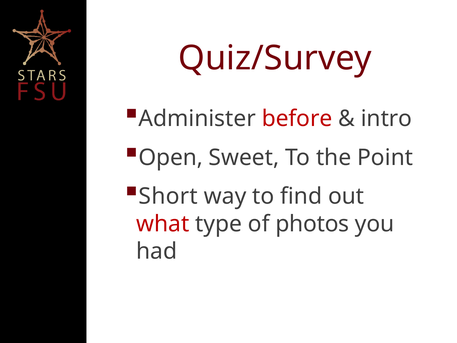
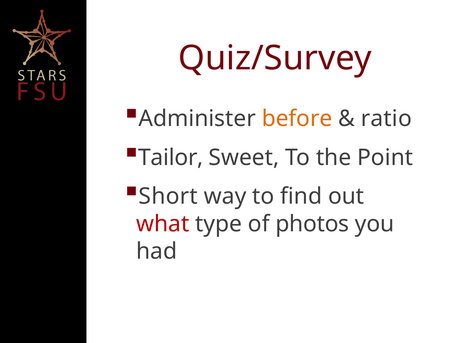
before colour: red -> orange (297, 119)
intro: intro -> ratio (386, 119)
Open: Open -> Tailor (171, 157)
